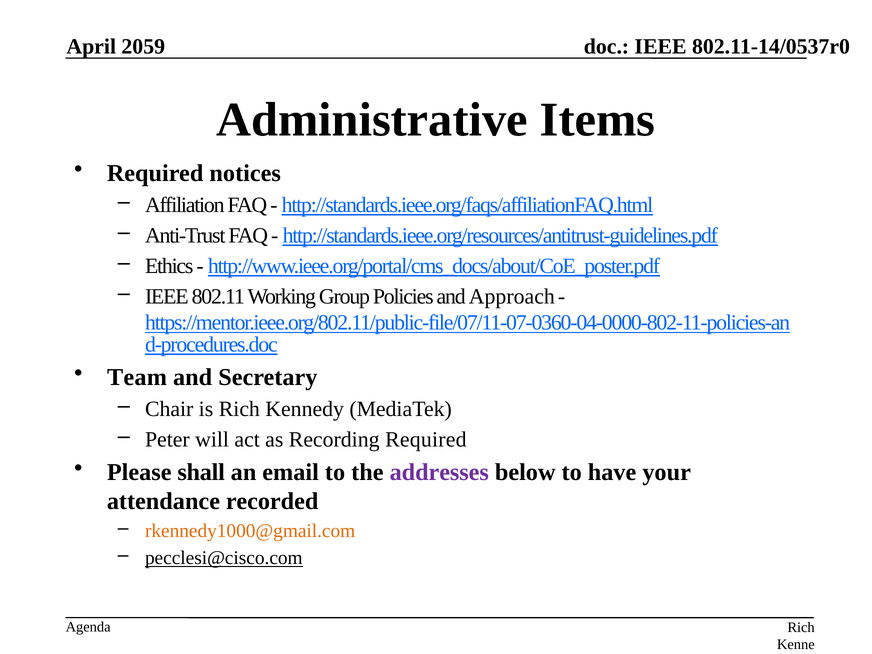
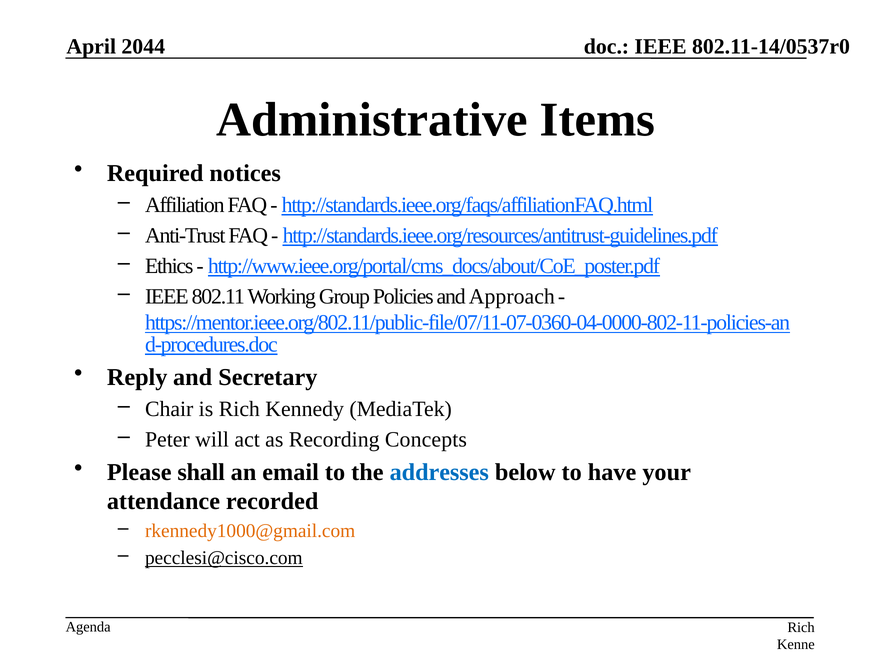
2059: 2059 -> 2044 (143, 47)
Team: Team -> Reply (137, 377)
Recording Required: Required -> Concepts (426, 440)
addresses colour: purple -> blue (439, 472)
